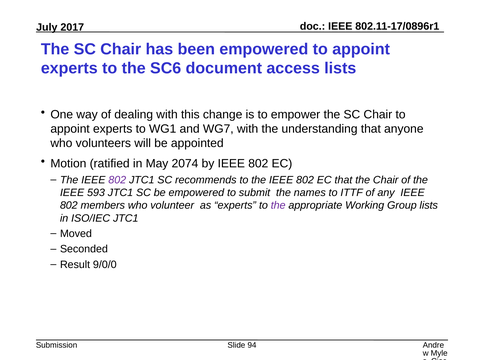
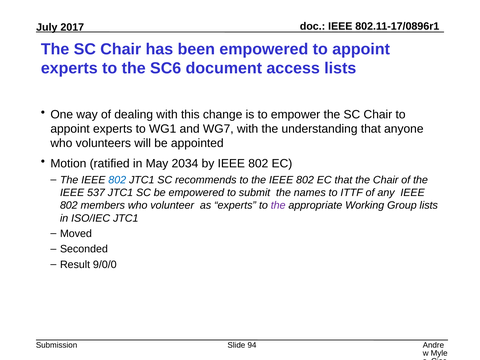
2074: 2074 -> 2034 (185, 164)
802 colour: purple -> blue (117, 180)
593: 593 -> 537 (96, 193)
